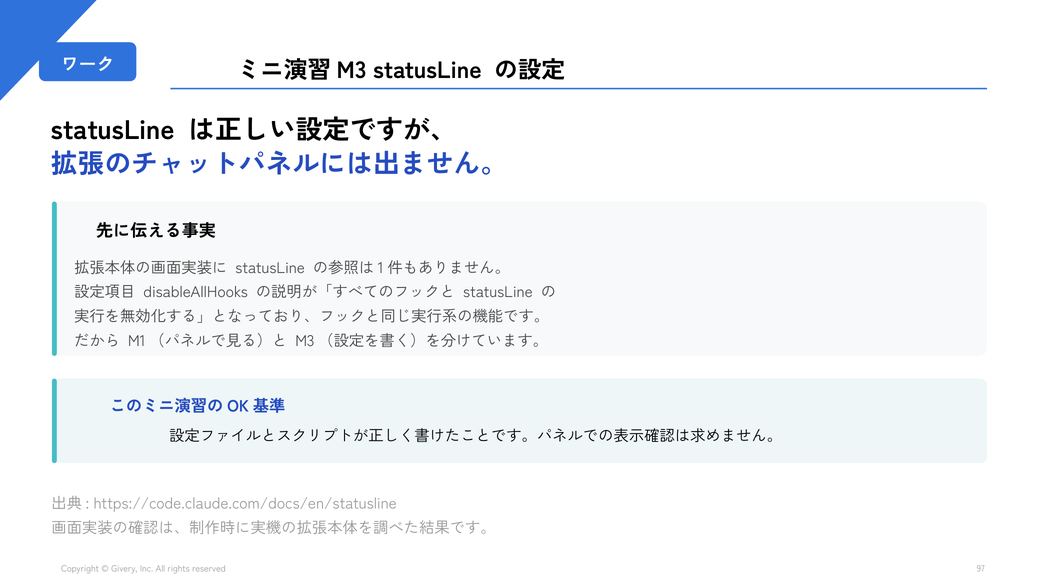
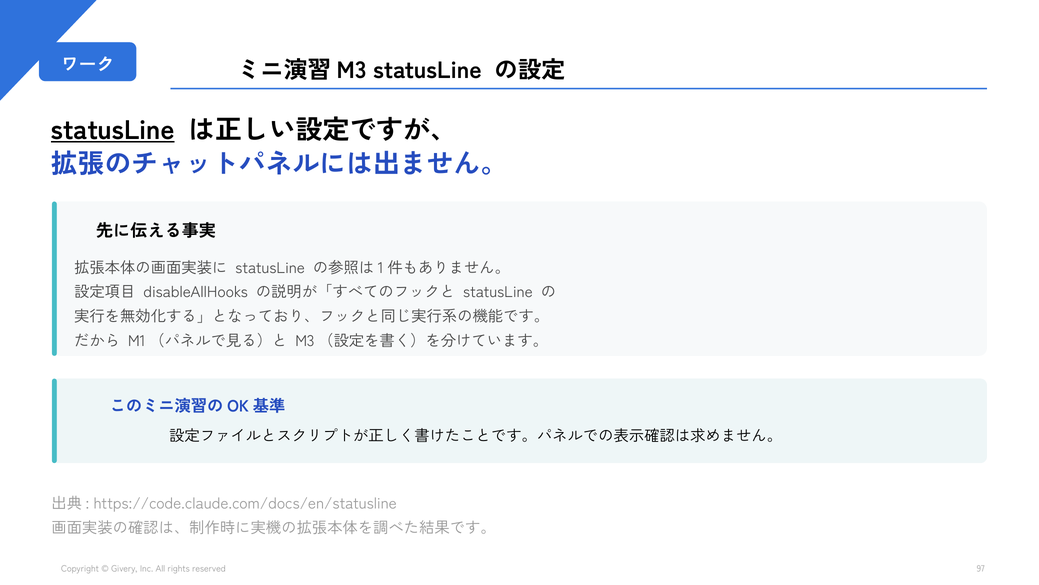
statusLine underline: none -> present (113, 130)
